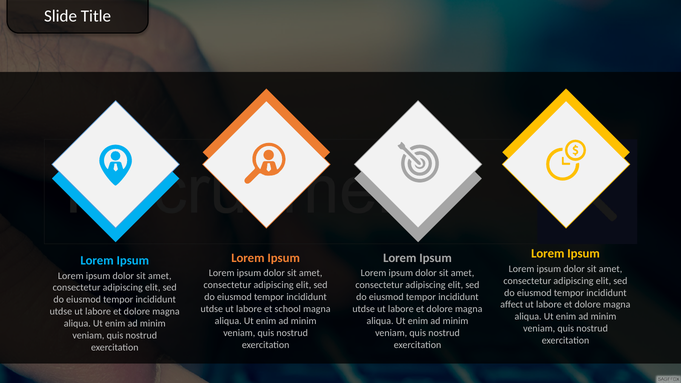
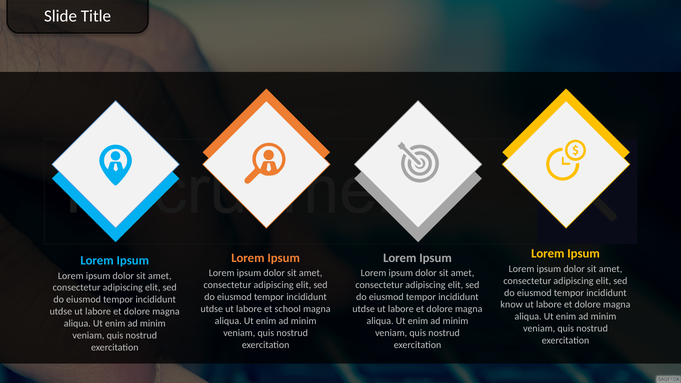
affect: affect -> know (512, 305)
